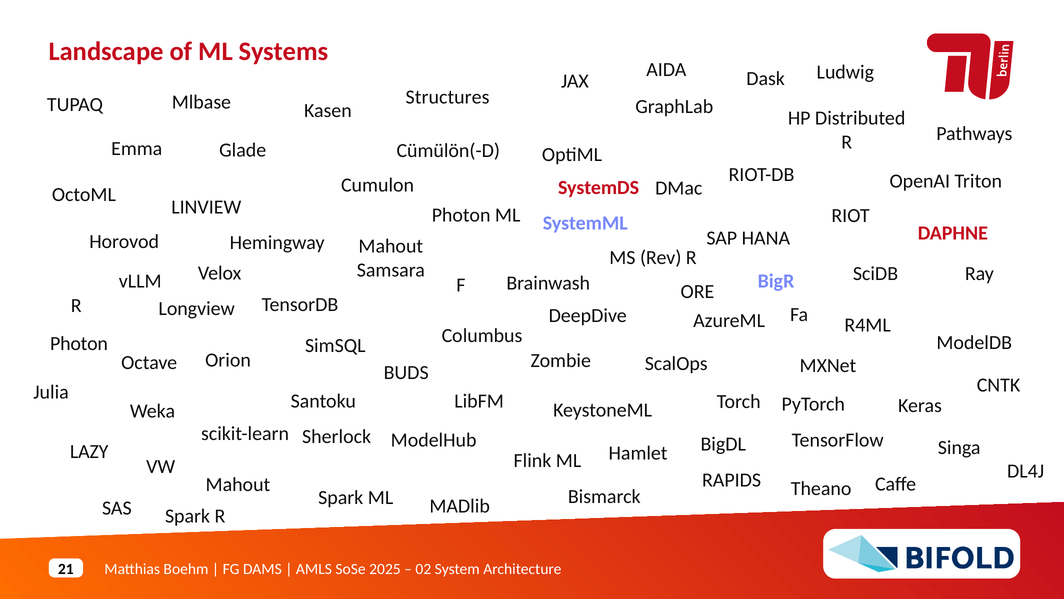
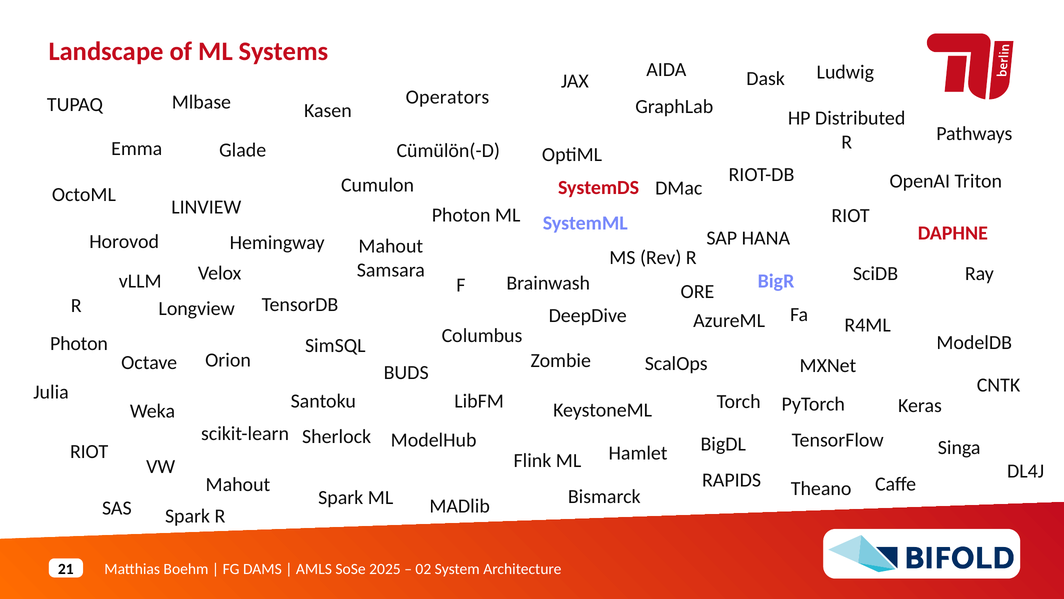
Structures: Structures -> Operators (447, 97)
LAZY: LAZY -> RIOT (89, 451)
